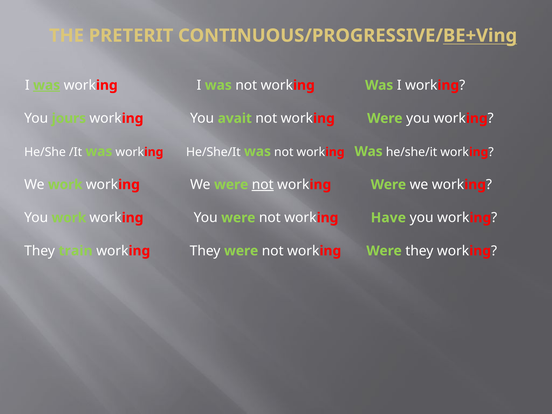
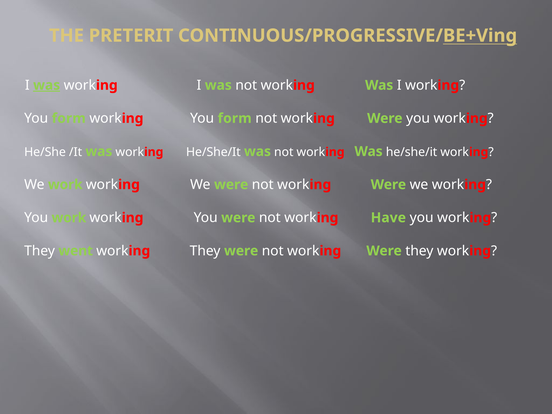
jours: jours -> form (69, 118)
avait: avait -> form (235, 118)
not underline: present -> none (263, 185)
train: train -> went (76, 251)
